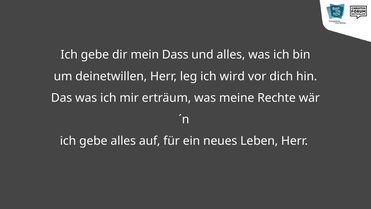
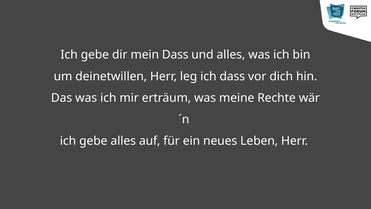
ich wird: wird -> dass (232, 76)
